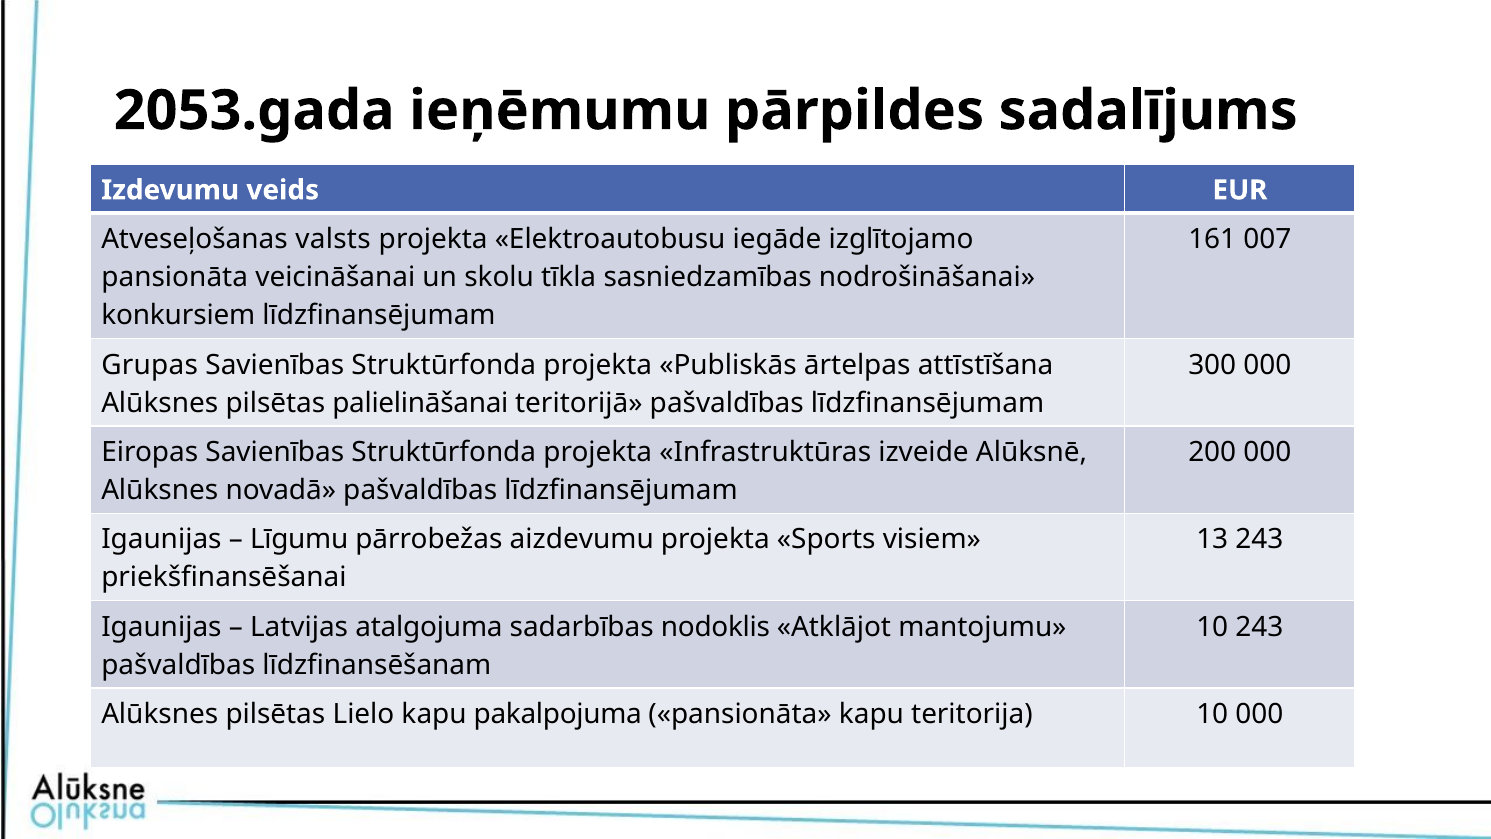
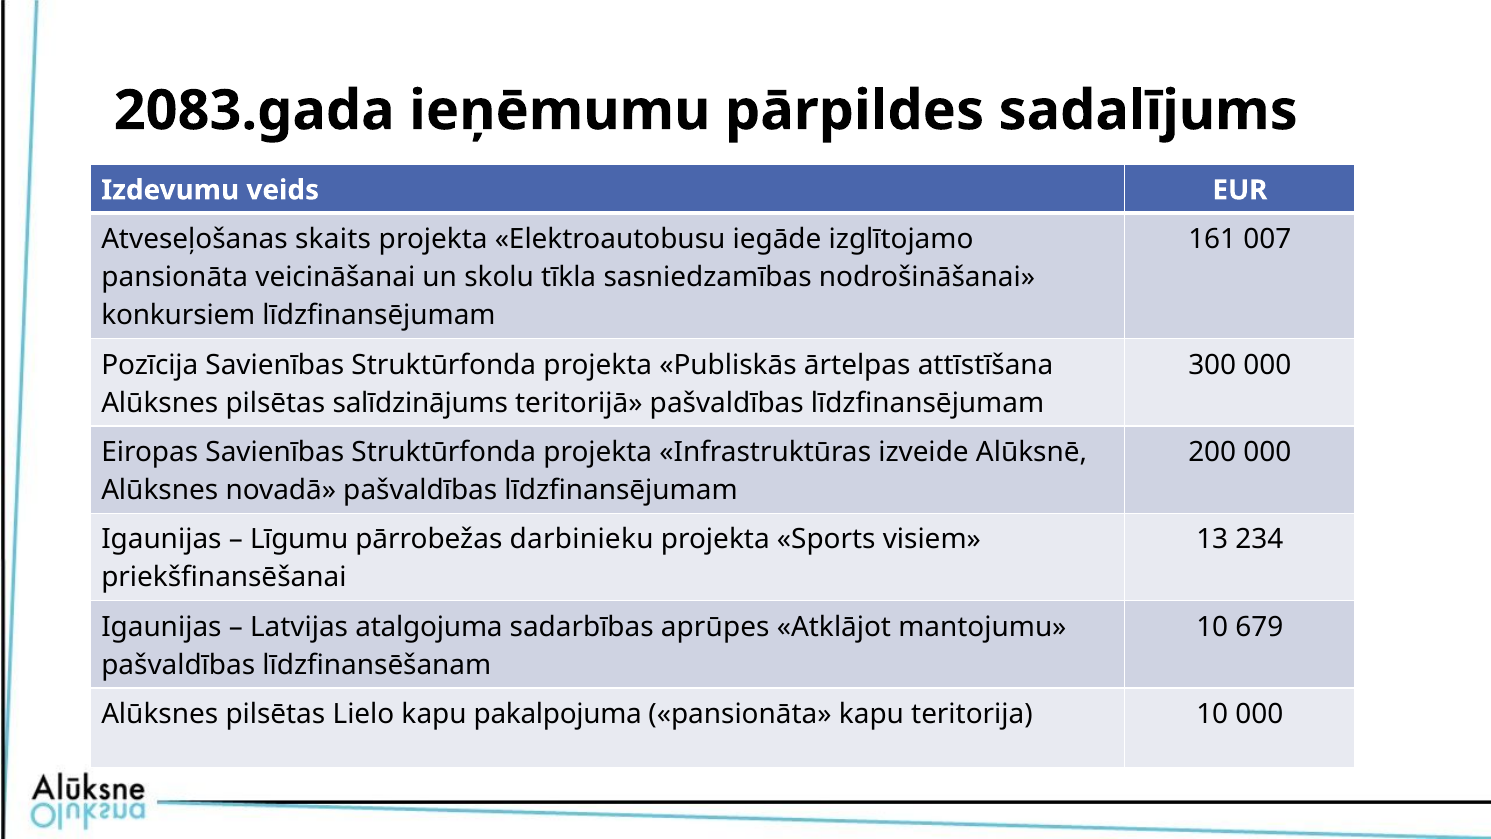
2053.gada: 2053.gada -> 2083.gada (254, 111)
valsts: valsts -> skaits (333, 239)
Grupas: Grupas -> Pozīcija (150, 365)
palielināšanai: palielināšanai -> salīdzinājums (420, 403)
aizdevumu: aizdevumu -> darbinieku (582, 539)
13 243: 243 -> 234 (1259, 539)
nodoklis: nodoklis -> aprūpes (715, 627)
10 243: 243 -> 679 (1259, 627)
